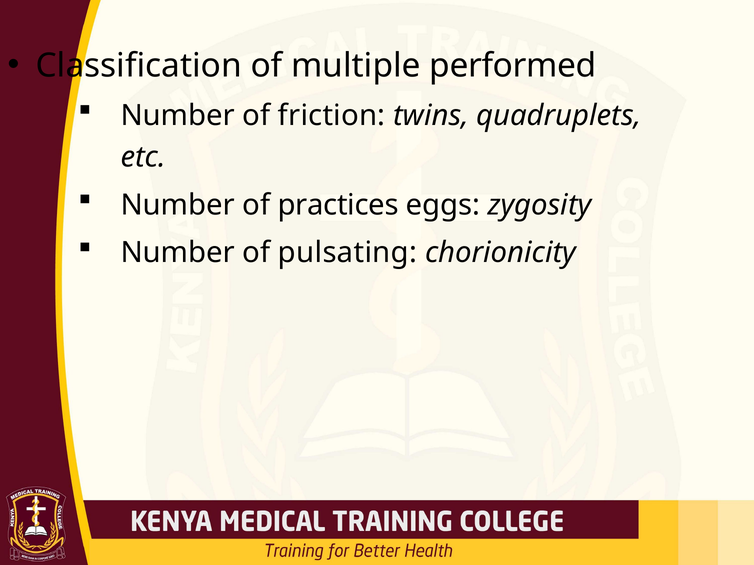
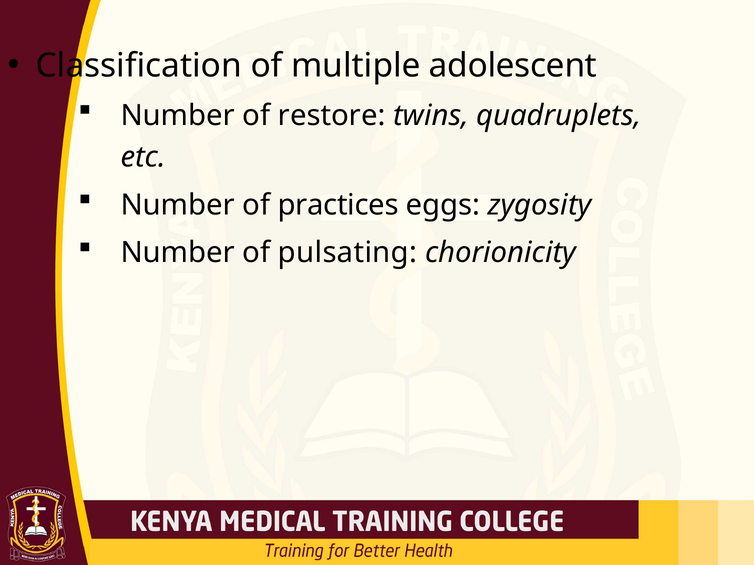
performed: performed -> adolescent (513, 66)
friction: friction -> restore (332, 116)
